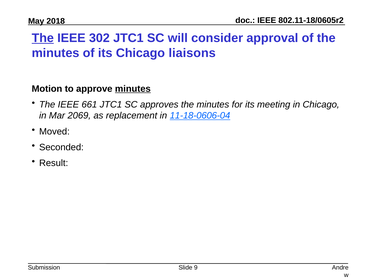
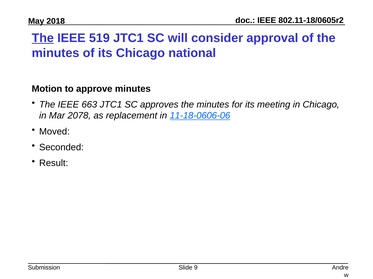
302: 302 -> 519 (99, 38)
liaisons: liaisons -> national (192, 53)
minutes underline: present -> none (133, 89)
661: 661 -> 663 (89, 105)
2069: 2069 -> 2078 (79, 116)
11-18-0606-04: 11-18-0606-04 -> 11-18-0606-06 (200, 116)
